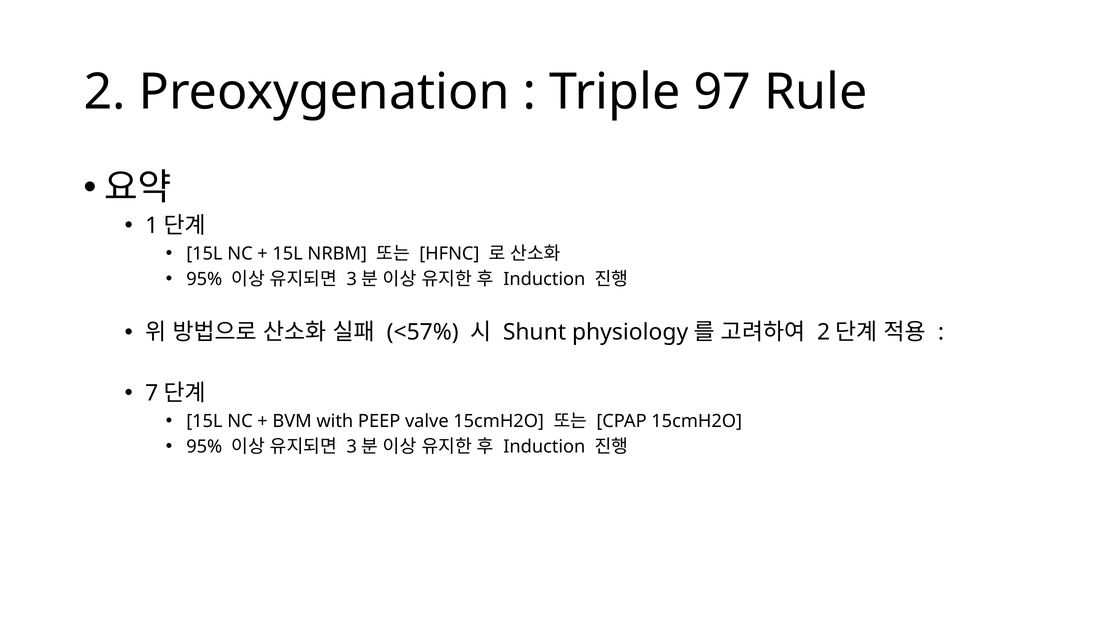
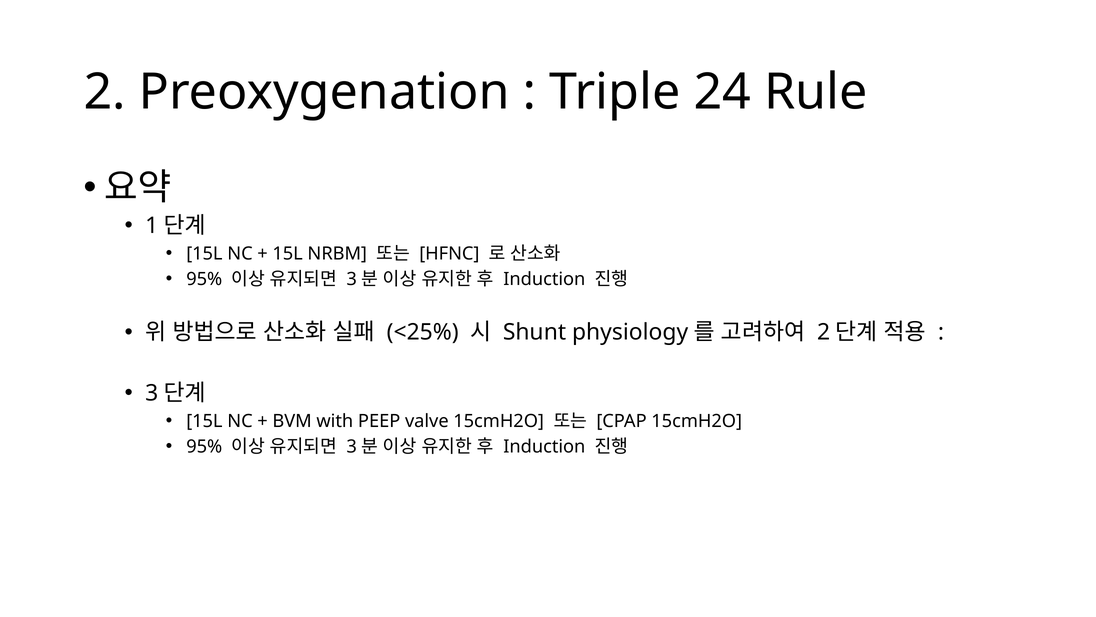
97: 97 -> 24 (722, 92)
<57%: <57% -> <25% (423, 332)
7: 7 -> 3 (152, 393)
